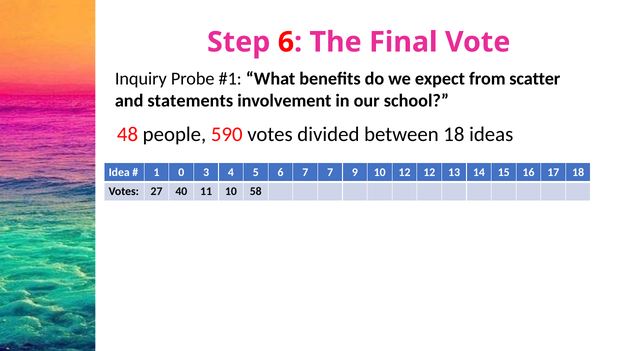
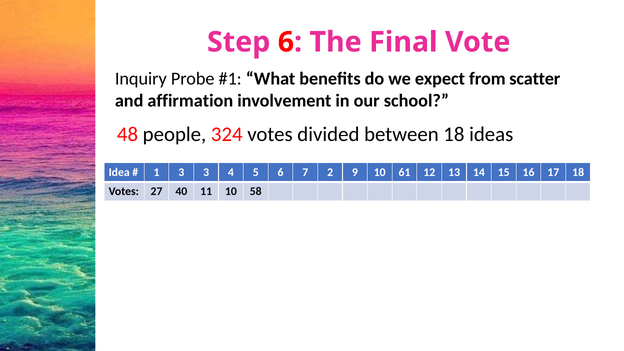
statements: statements -> affirmation (190, 101)
590: 590 -> 324 (227, 134)
1 0: 0 -> 3 (181, 173)
7 7: 7 -> 2 (330, 173)
10 12: 12 -> 61 (405, 173)
